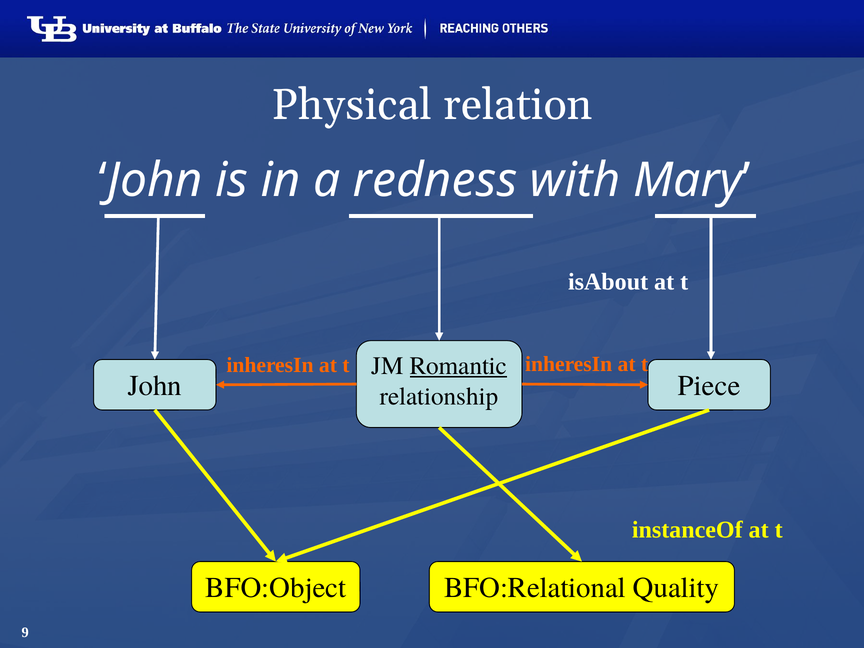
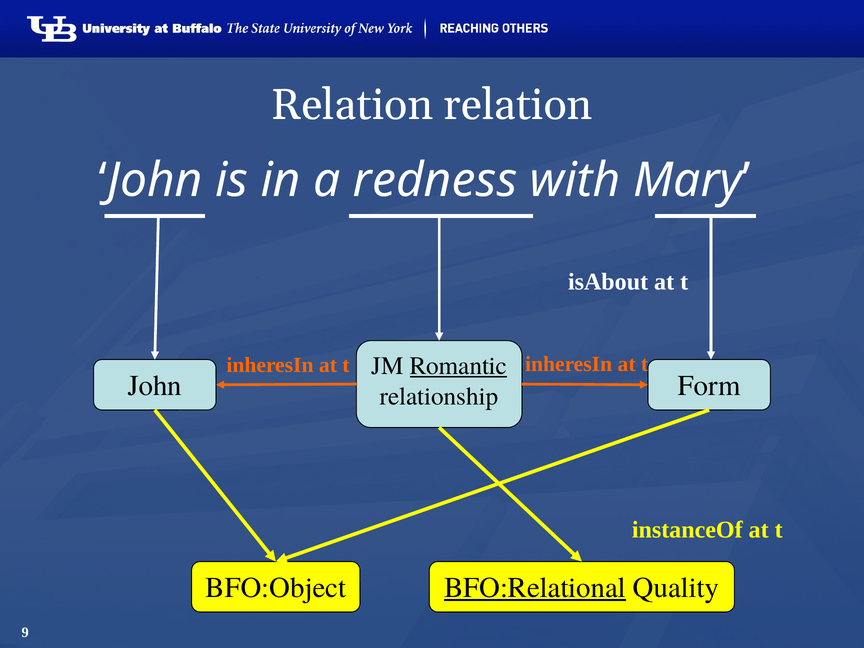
Physical: Physical -> Relation (352, 105)
Piece: Piece -> Form (709, 386)
BFO:Relational underline: none -> present (535, 588)
